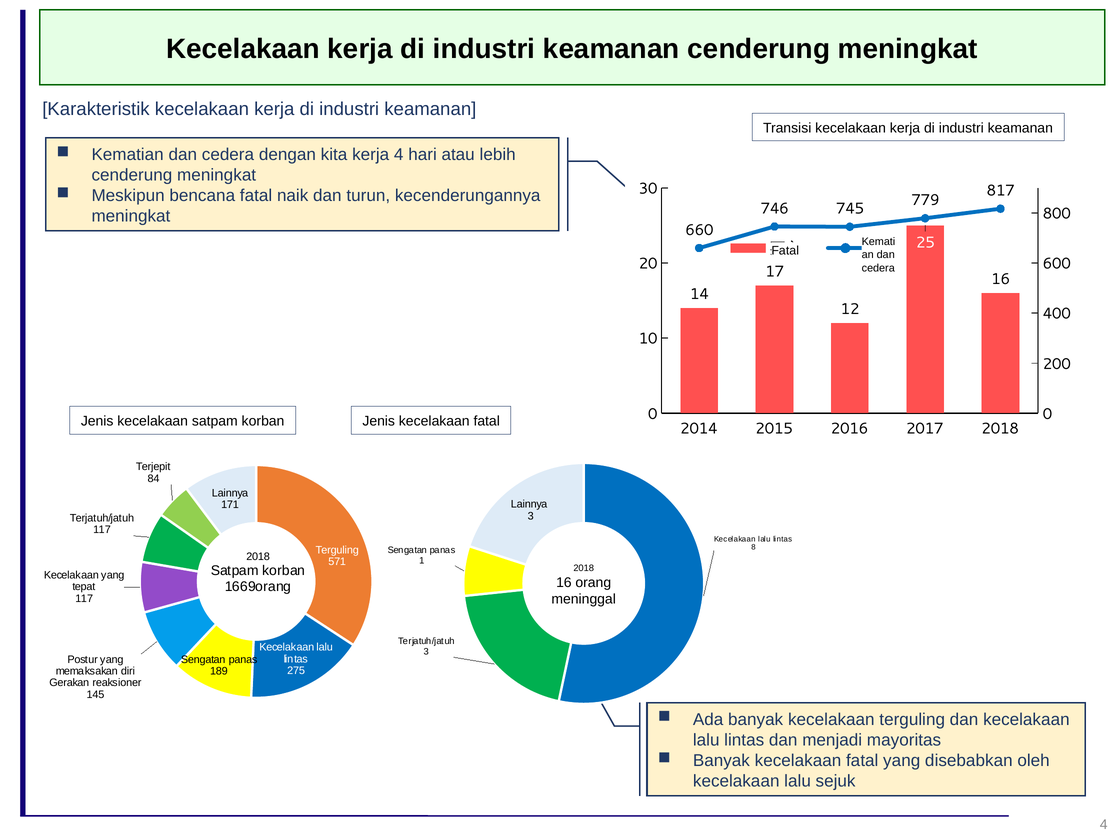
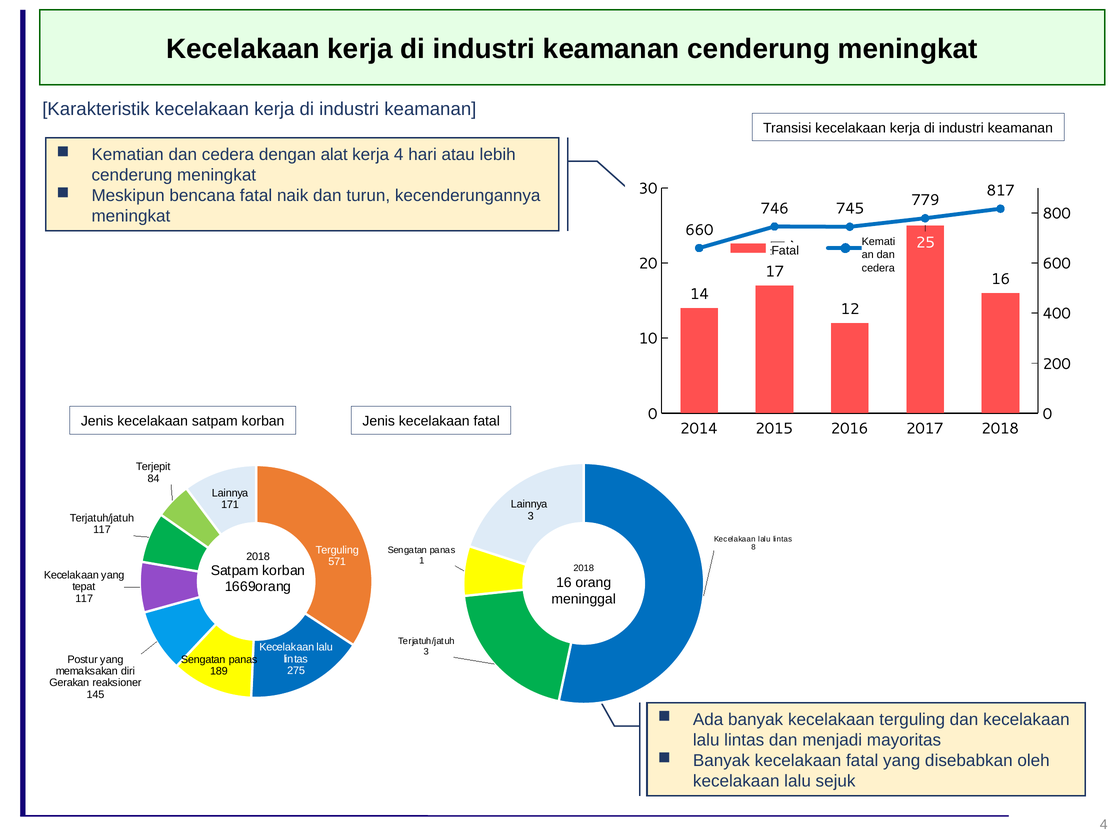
kita: kita -> alat (334, 155)
